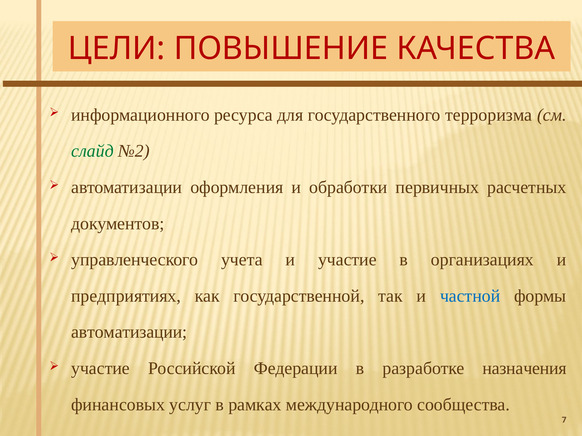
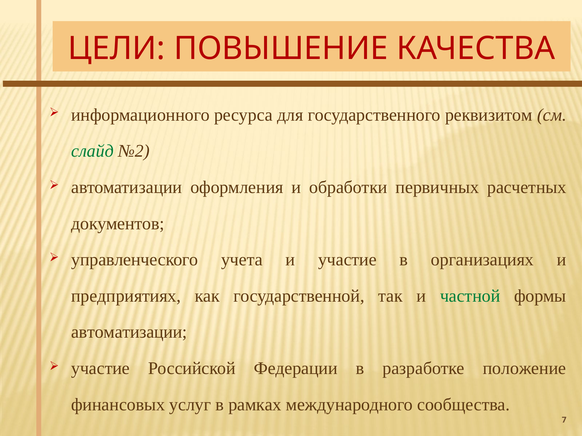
терроризма: терроризма -> реквизитом (489, 115)
частной colour: blue -> green (470, 296)
назначения: назначения -> положение (524, 369)
